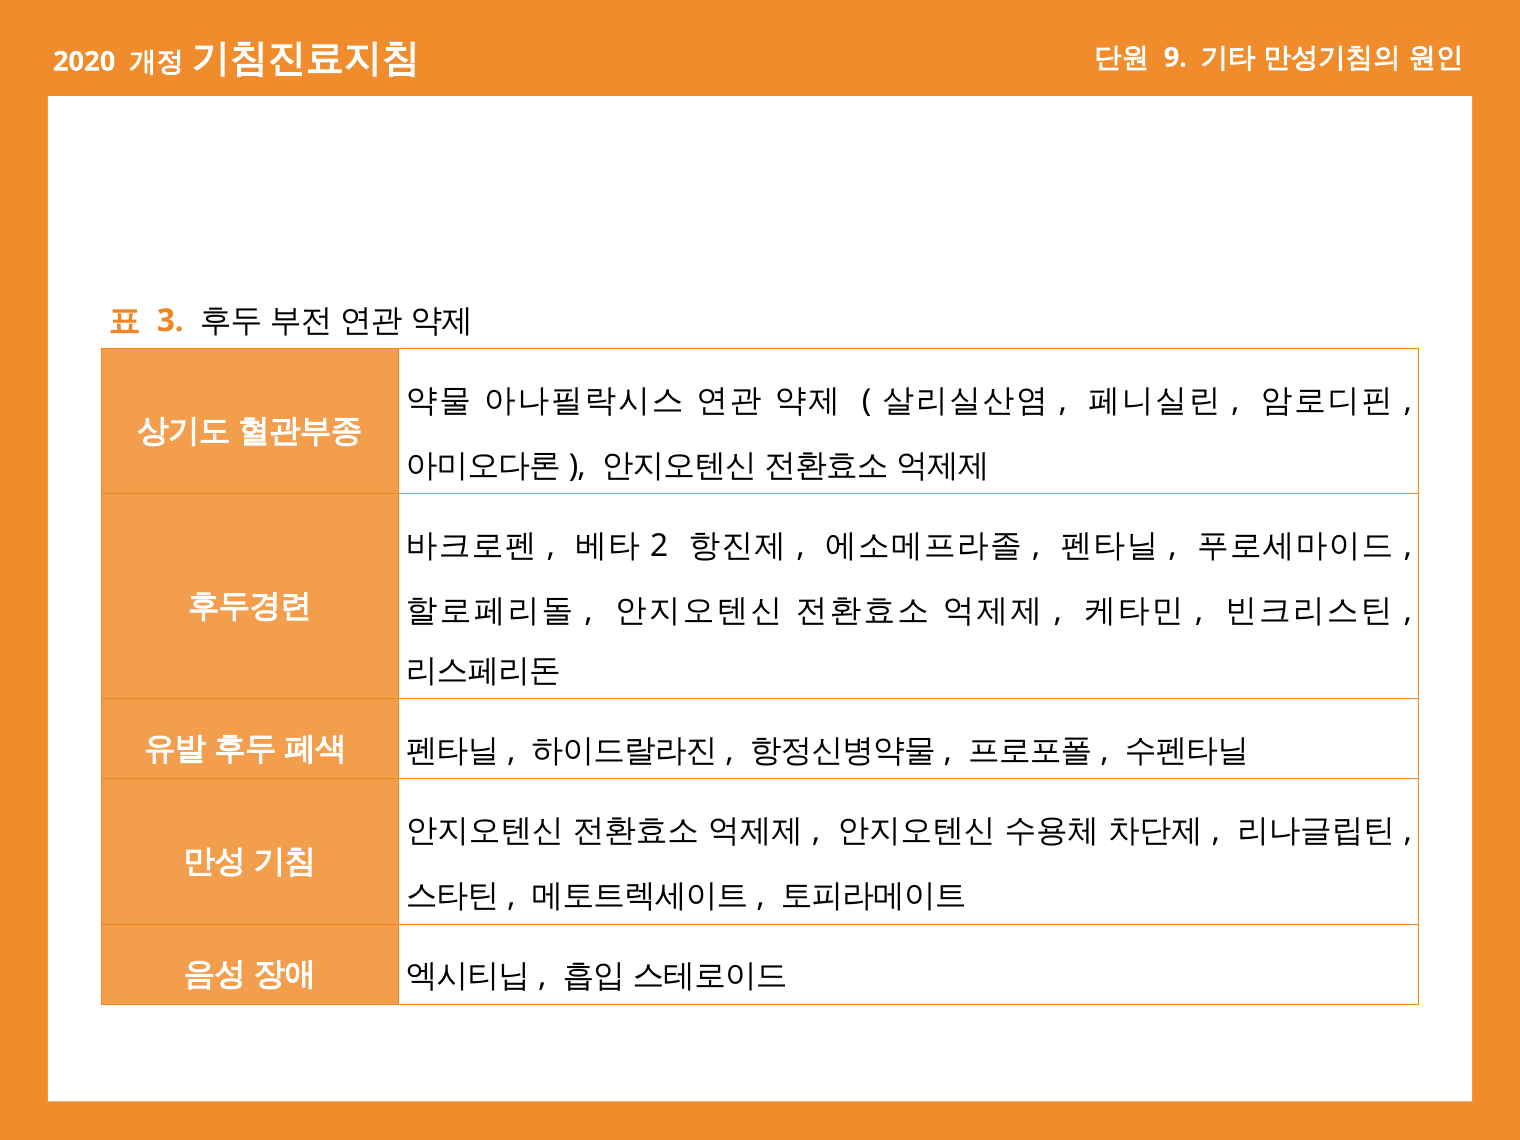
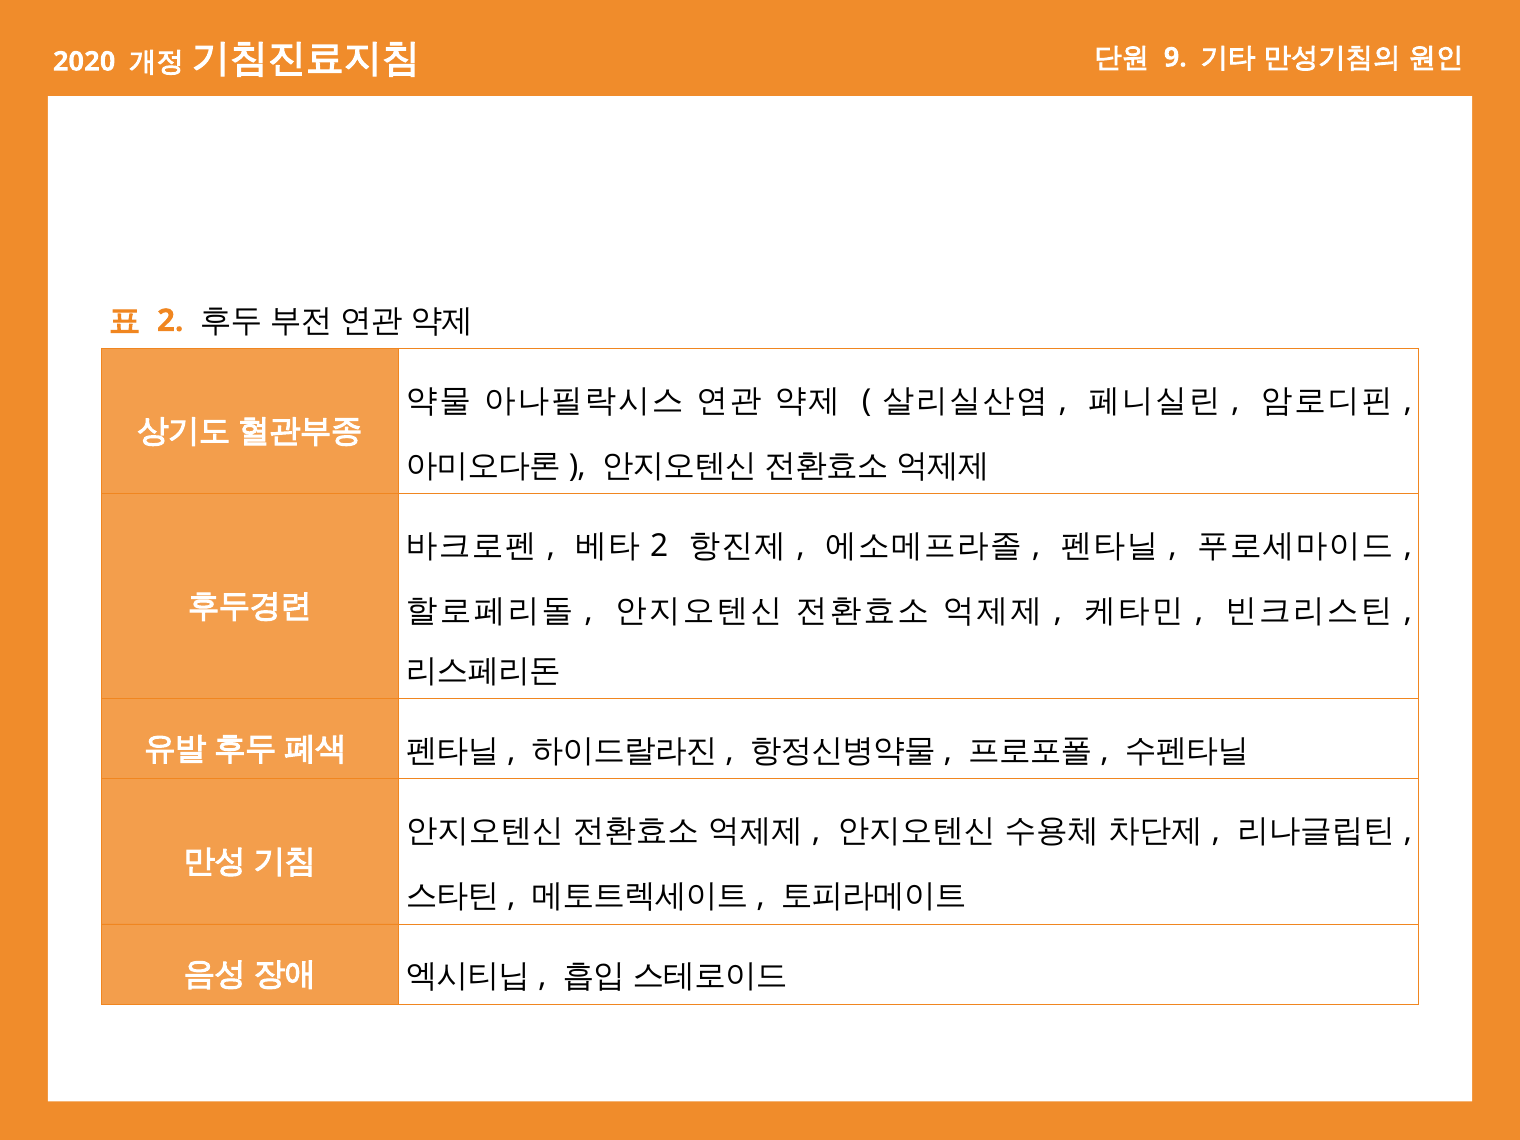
3: 3 -> 2 (170, 321)
